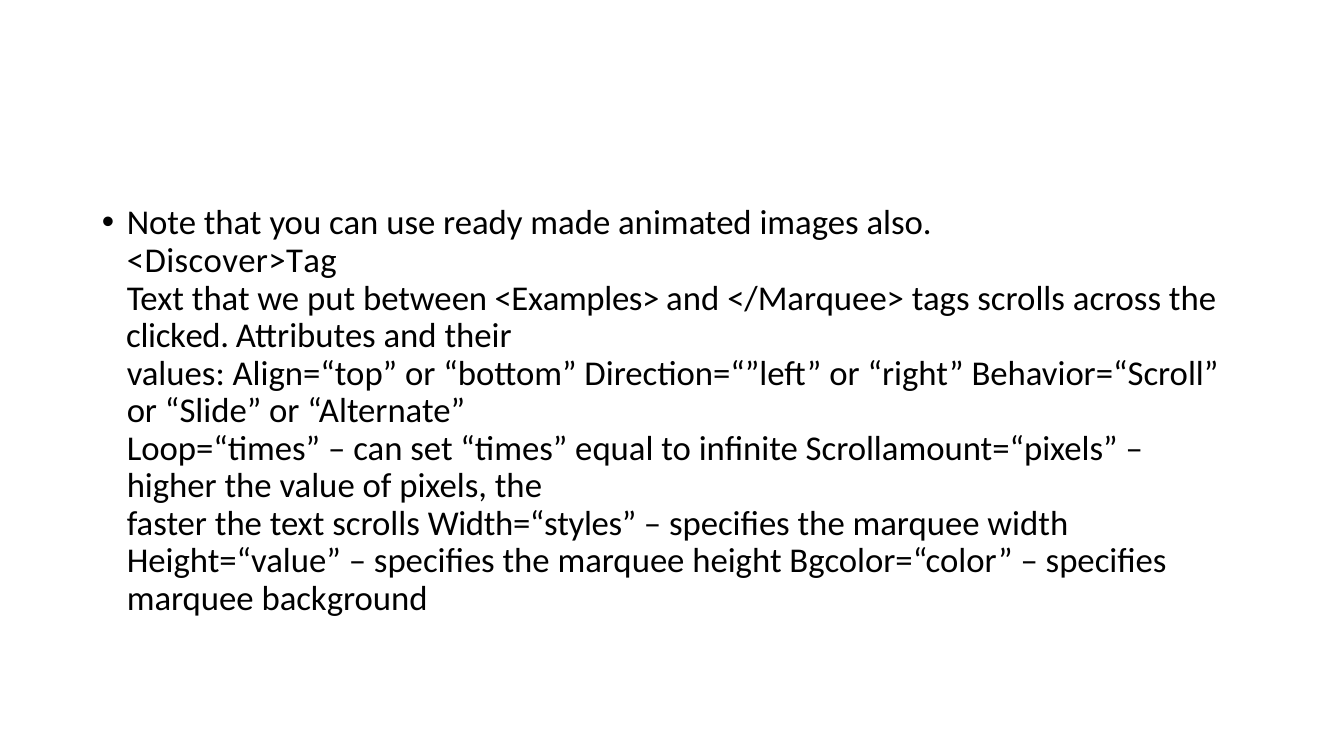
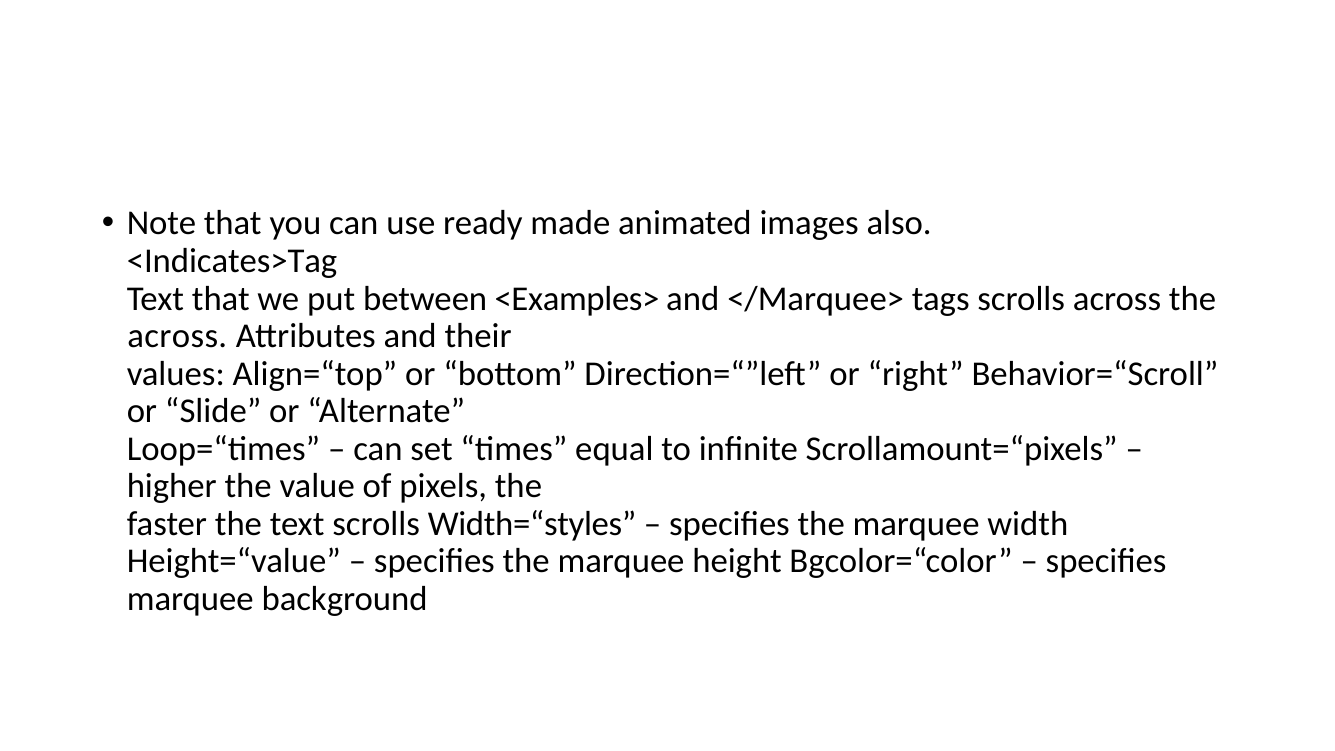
<Discover>Tag: <Discover>Tag -> <Indicates>Tag (232, 261)
clicked: clicked -> across (177, 336)
